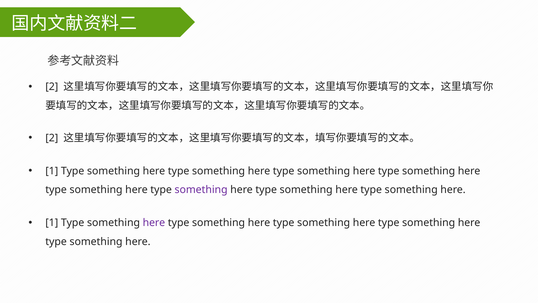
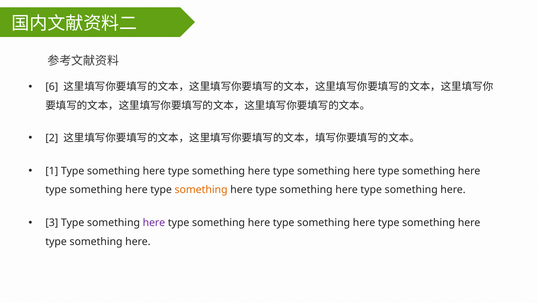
2: 2 -> 6 (52, 87)
something colour: purple -> orange (201, 190)
1: 1 -> 3 (52, 223)
